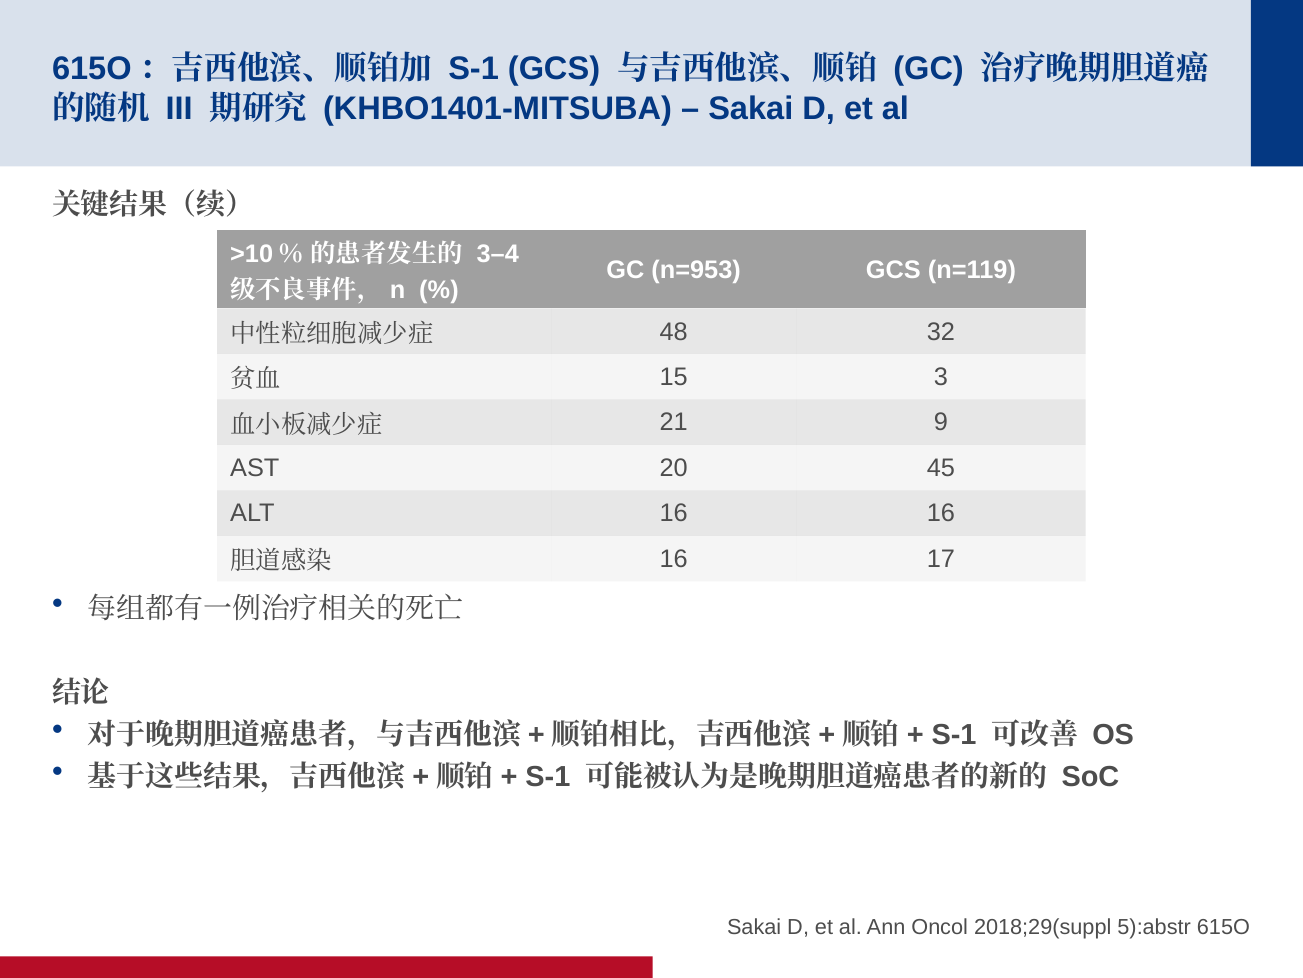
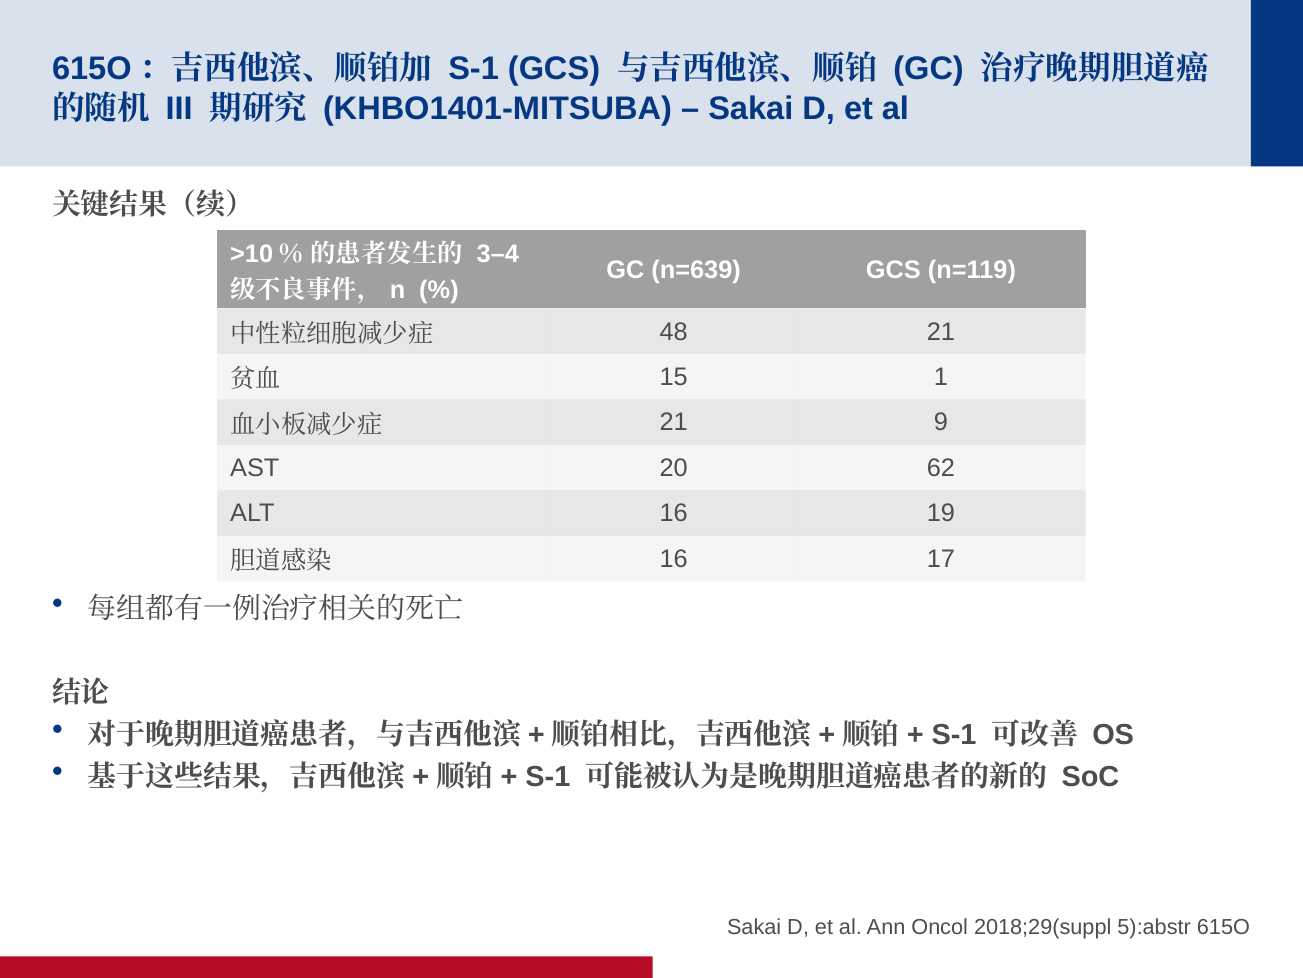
n=953: n=953 -> n=639 (696, 270)
48 32: 32 -> 21 (941, 331)
3: 3 -> 1 (941, 377)
45: 45 -> 62 (941, 468)
16 16: 16 -> 19 (941, 513)
